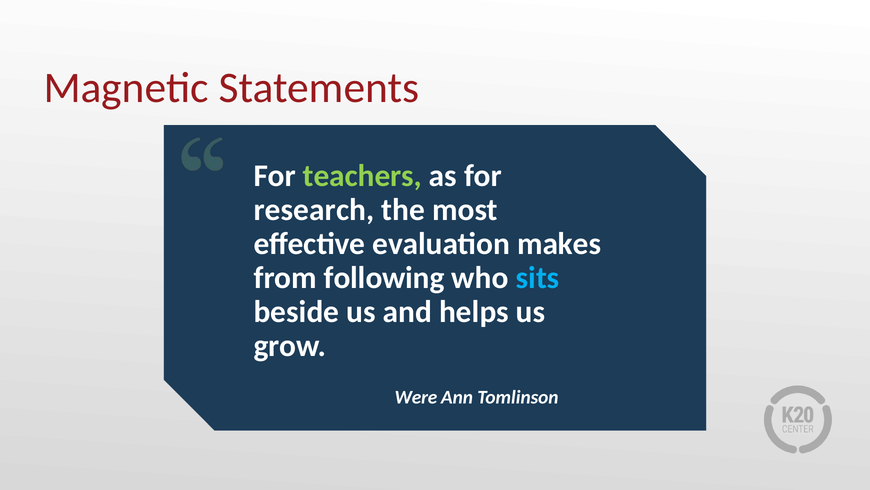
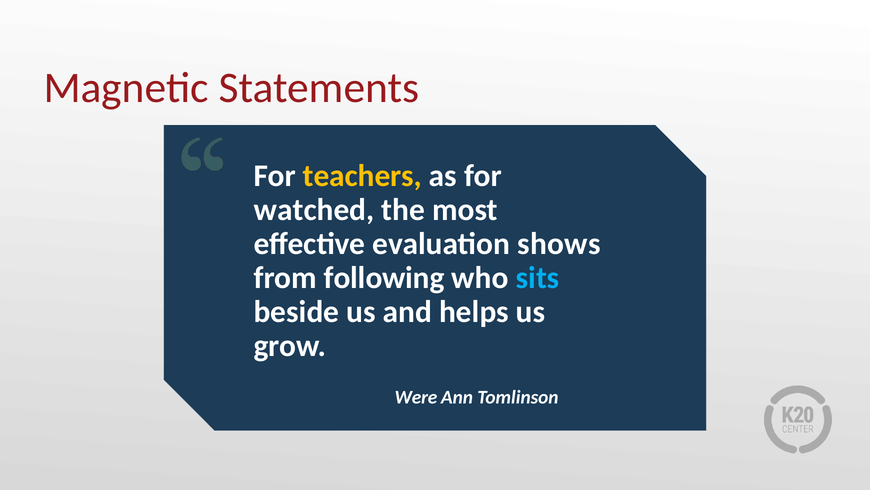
teachers colour: light green -> yellow (362, 176)
research: research -> watched (314, 210)
makes: makes -> shows (559, 244)
